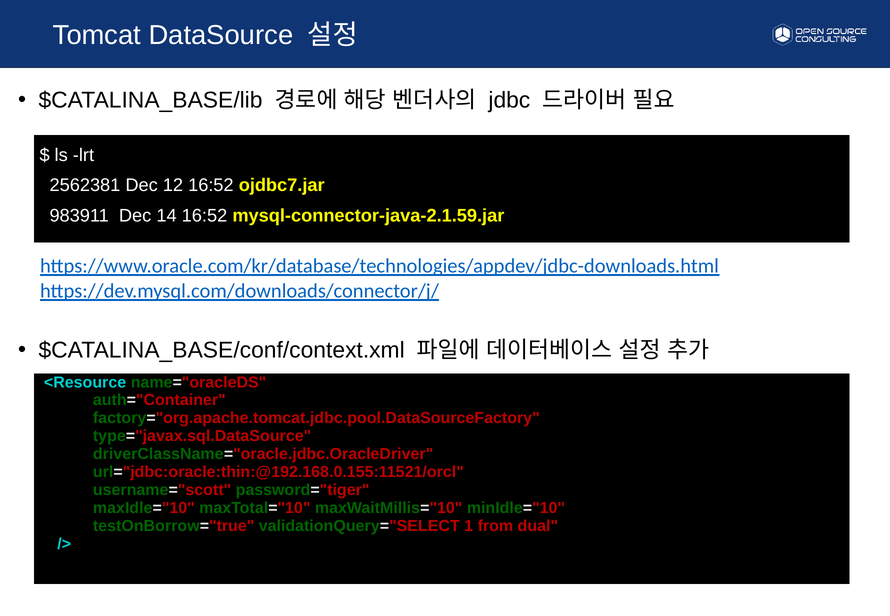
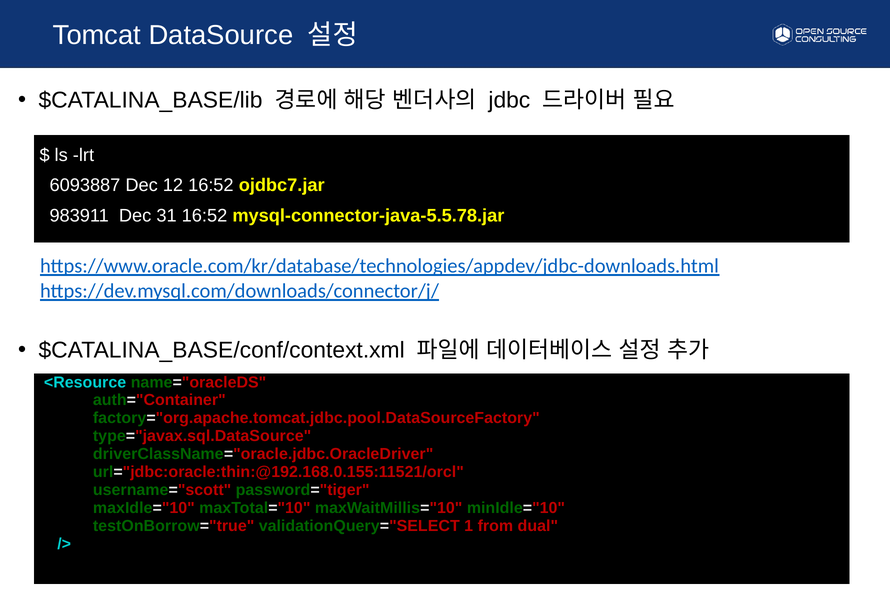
2562381: 2562381 -> 6093887 (85, 185)
14: 14 -> 31 (167, 216)
mysql-connector-java-2.1.59.jar: mysql-connector-java-2.1.59.jar -> mysql-connector-java-5.5.78.jar (368, 216)
